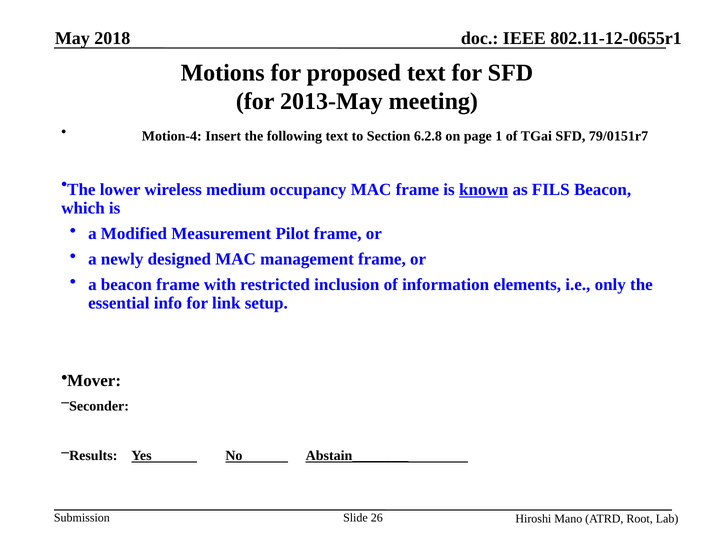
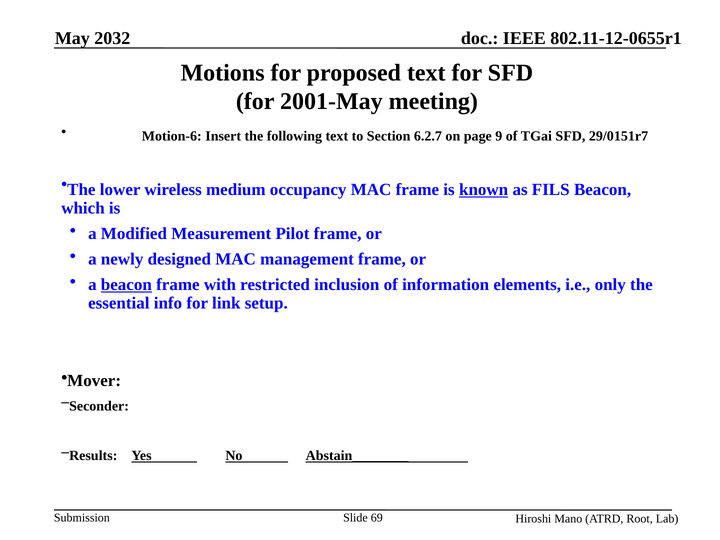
2018: 2018 -> 2032 (112, 38)
2013-May: 2013-May -> 2001-May (331, 102)
Motion-4: Motion-4 -> Motion-6 (172, 136)
6.2.8: 6.2.8 -> 6.2.7 (428, 136)
1: 1 -> 9 (499, 136)
79/0151r7: 79/0151r7 -> 29/0151r7 (619, 136)
beacon underline: none -> present (126, 285)
26: 26 -> 69 (377, 518)
